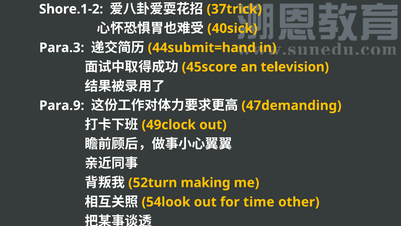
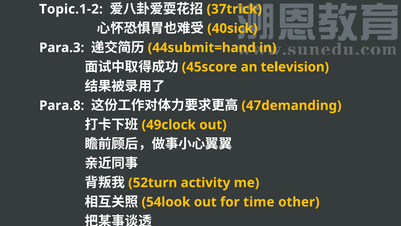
Shore.1-2: Shore.1-2 -> Topic.1-2 (71, 9)
Para.9: Para.9 -> Para.8 (62, 105)
making: making -> activity (205, 182)
